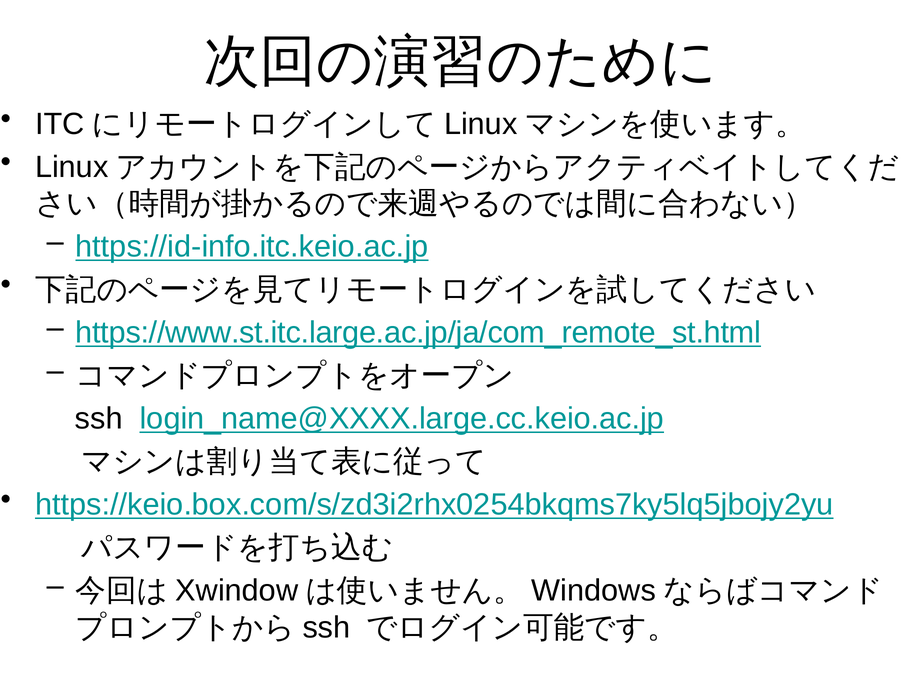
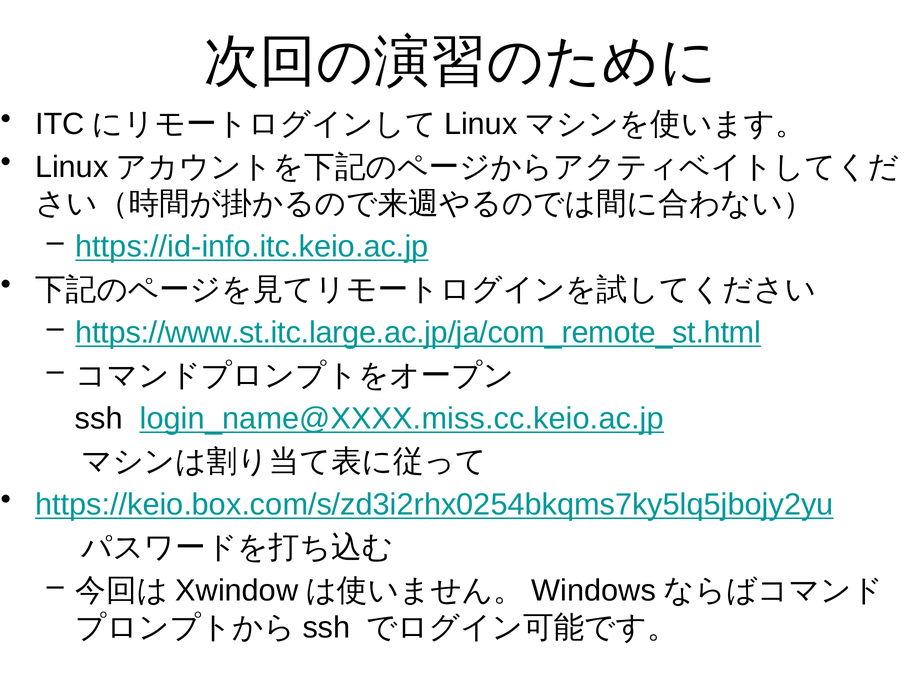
login_name@XXXX.large.cc.keio.ac.jp: login_name@XXXX.large.cc.keio.ac.jp -> login_name@XXXX.miss.cc.keio.ac.jp (402, 419)
